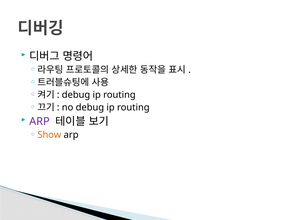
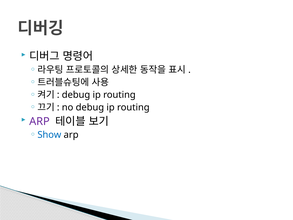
Show colour: orange -> blue (49, 135)
